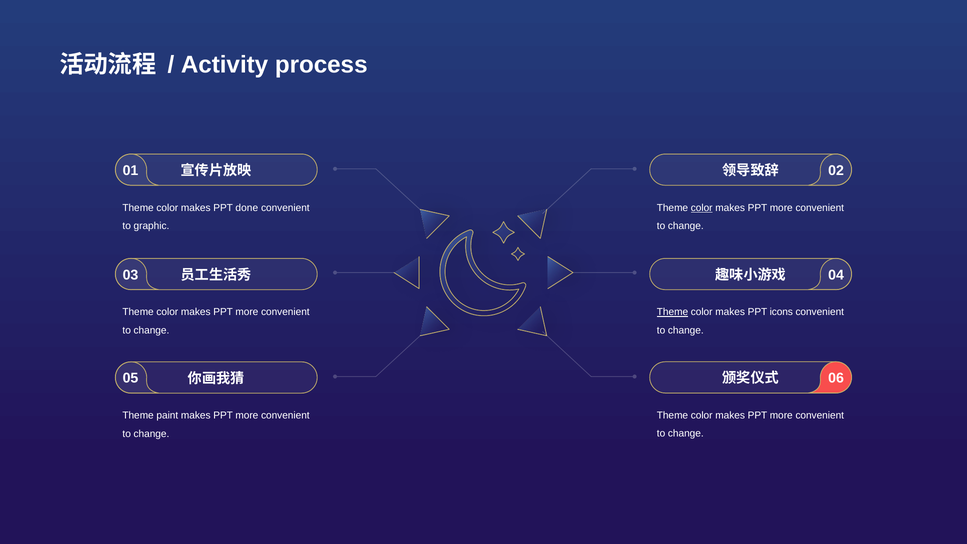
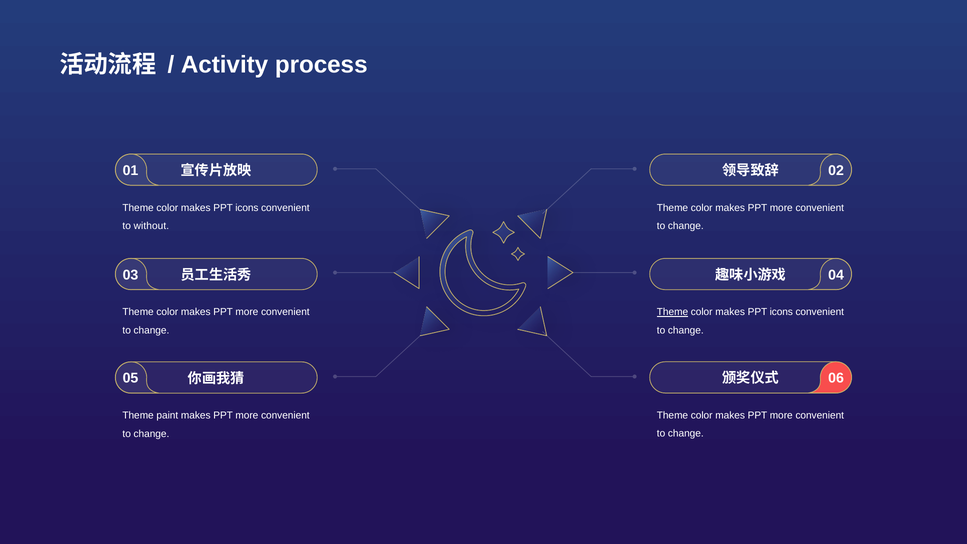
done: done -> icons (247, 208)
color underline: present -> none (702, 208)
graphic: graphic -> without (151, 226)
